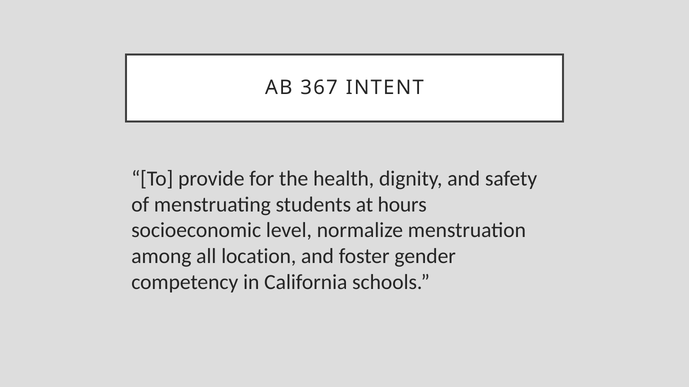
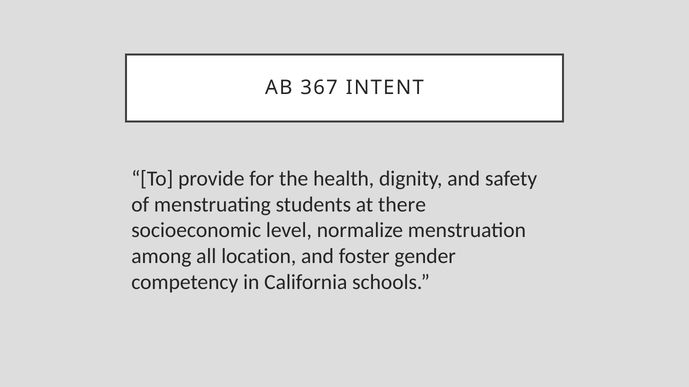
hours: hours -> there (402, 205)
